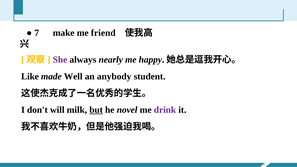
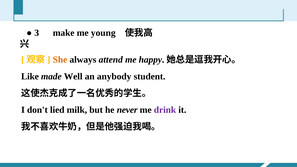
7: 7 -> 3 (37, 33)
friend: friend -> young (103, 33)
She colour: purple -> orange (60, 60)
nearly: nearly -> attend (111, 60)
will: will -> lied (57, 110)
but underline: present -> none (96, 110)
novel: novel -> never (127, 110)
